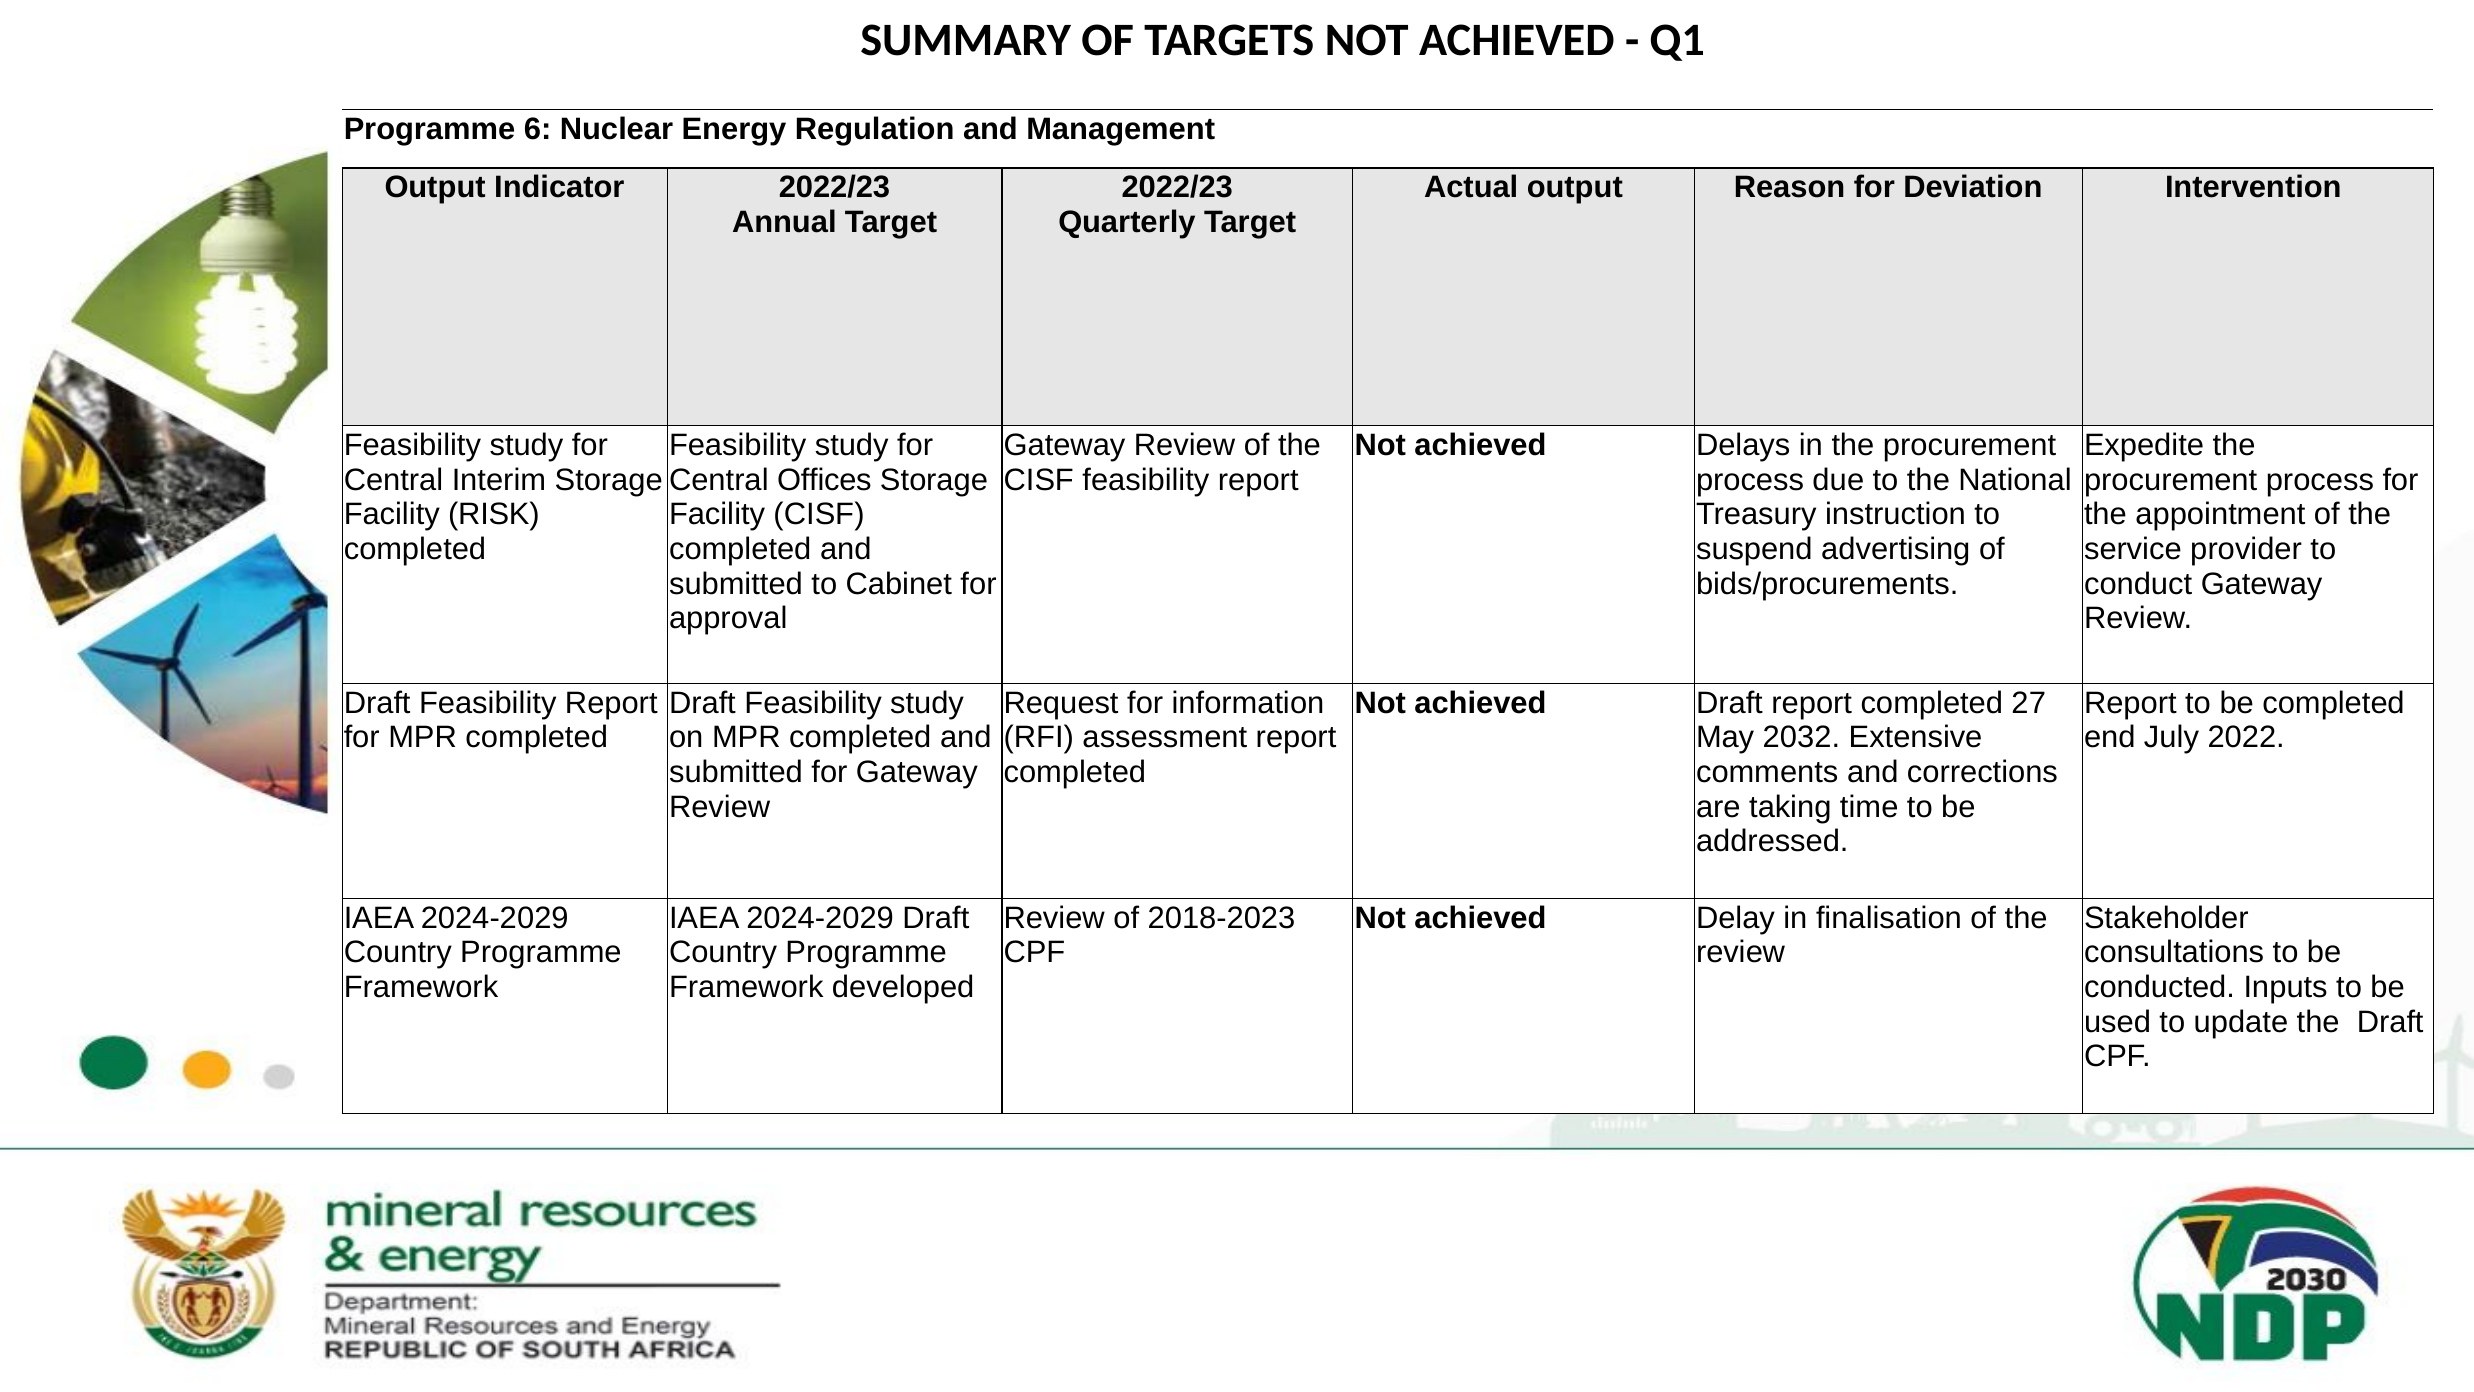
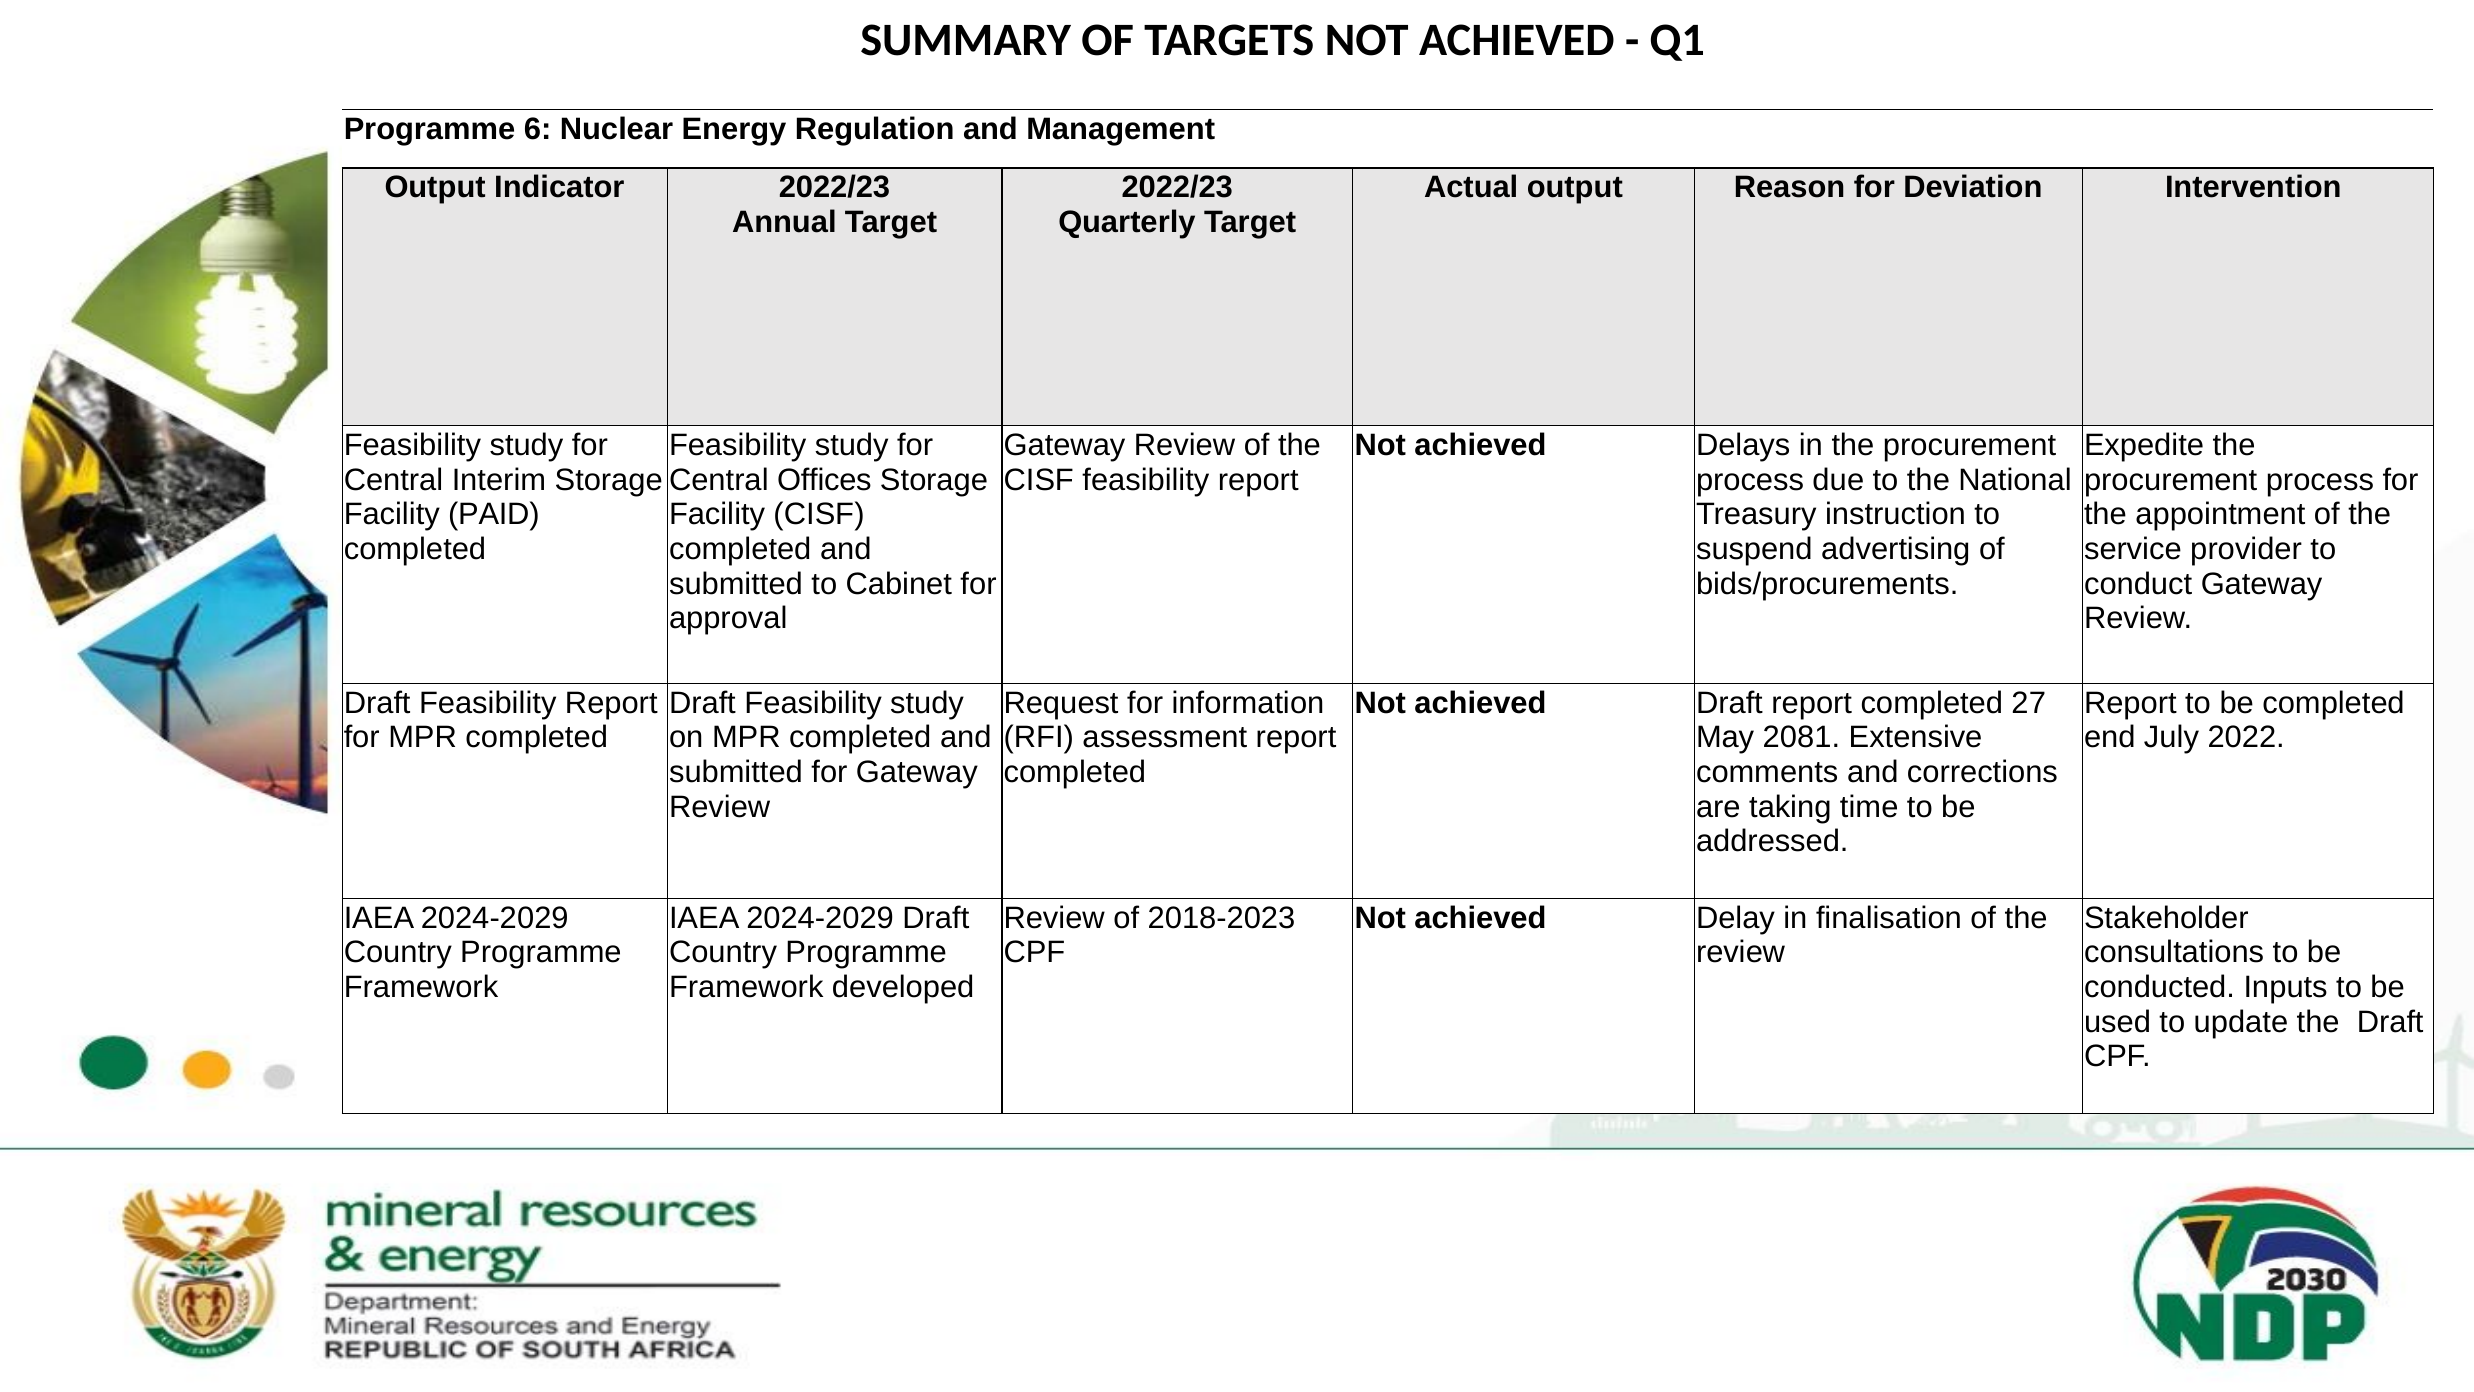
RISK: RISK -> PAID (494, 514)
2032: 2032 -> 2081 (1801, 737)
